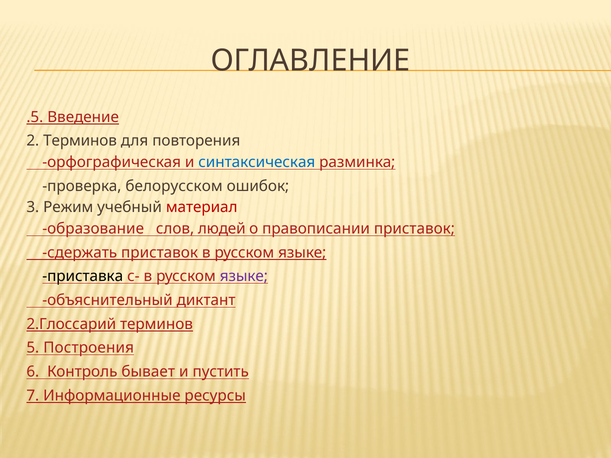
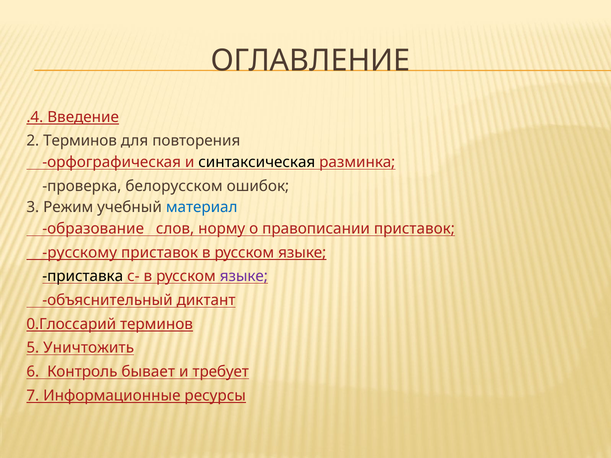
.5: .5 -> .4 (35, 117)
синтаксическая colour: blue -> black (257, 162)
материал colour: red -> blue (202, 208)
людей: людей -> норму (222, 229)
сдержать: сдержать -> русскому (80, 253)
2.Глоссарий: 2.Глоссарий -> 0.Глоссарий (71, 324)
Построения: Построения -> Уничтожить (89, 348)
пустить: пустить -> требует (221, 372)
